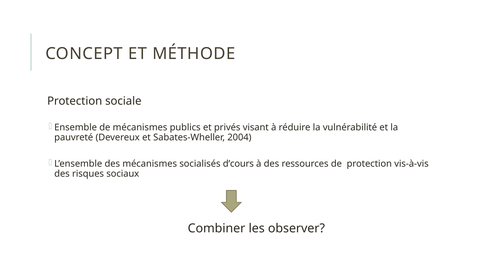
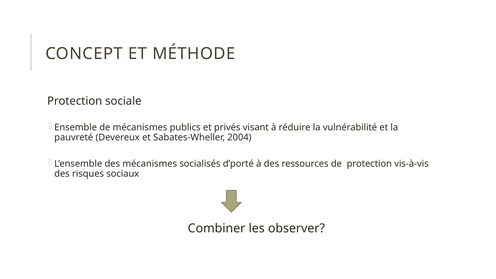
d’cours: d’cours -> d’porté (238, 164)
